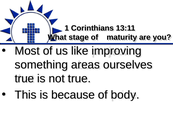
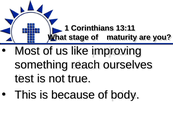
areas: areas -> reach (85, 65)
true: true -> test (24, 78)
